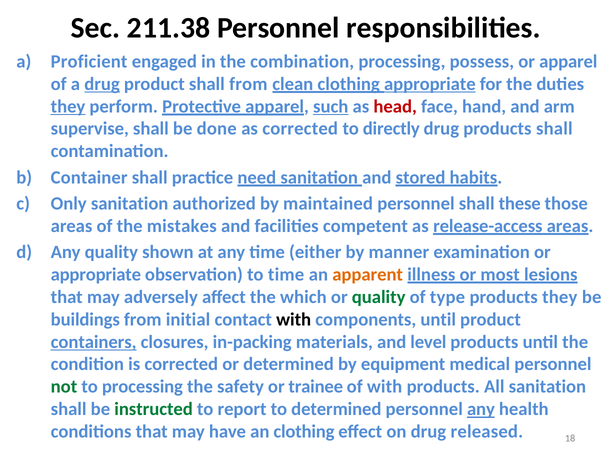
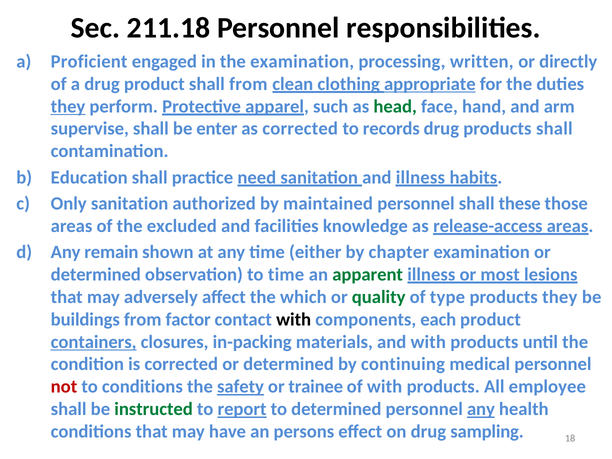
211.38: 211.38 -> 211.18 (169, 28)
the combination: combination -> examination (302, 61)
possess: possess -> written (482, 61)
or apparel: apparel -> directly (568, 61)
drug underline: present -> none (102, 84)
such underline: present -> none (331, 106)
head colour: red -> green (395, 106)
done: done -> enter (217, 129)
directly: directly -> records (391, 129)
Container: Container -> Education (89, 177)
and stored: stored -> illness (420, 177)
mistakes: mistakes -> excluded (182, 226)
competent: competent -> knowledge (365, 226)
Any quality: quality -> remain (111, 252)
manner: manner -> chapter (399, 252)
appropriate: appropriate -> determined (96, 275)
apparent colour: orange -> green (368, 275)
initial: initial -> factor (188, 319)
components until: until -> each (438, 319)
and level: level -> with (428, 342)
equipment: equipment -> continuing (403, 364)
not colour: green -> red (64, 387)
to processing: processing -> conditions (142, 387)
safety underline: none -> present (240, 387)
All sanitation: sanitation -> employee (547, 387)
report underline: none -> present (242, 409)
an clothing: clothing -> persons (304, 432)
released: released -> sampling (487, 432)
